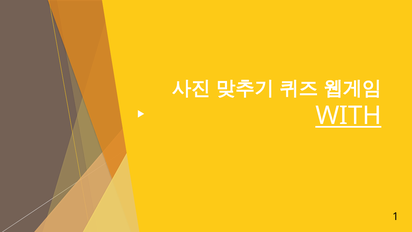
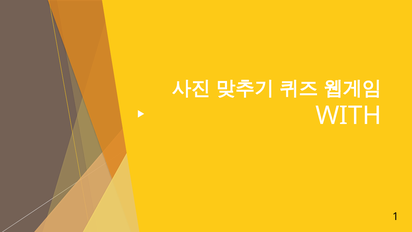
WITH underline: present -> none (348, 116)
